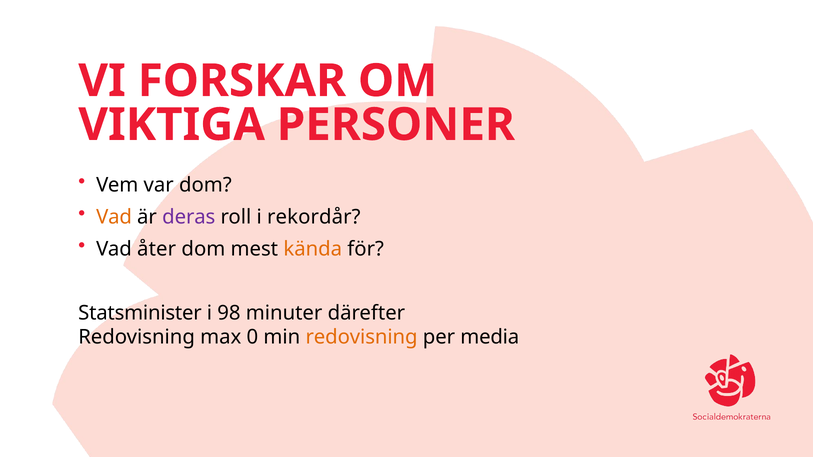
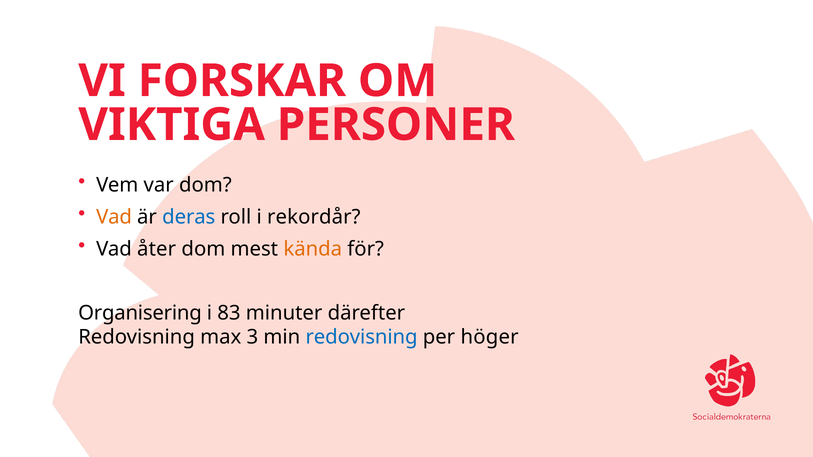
deras colour: purple -> blue (189, 217)
Statsminister: Statsminister -> Organisering (140, 313)
98: 98 -> 83 (229, 313)
0: 0 -> 3 (252, 338)
redovisning colour: orange -> blue (362, 338)
media: media -> höger (490, 338)
